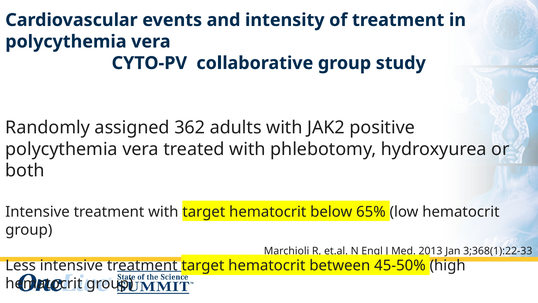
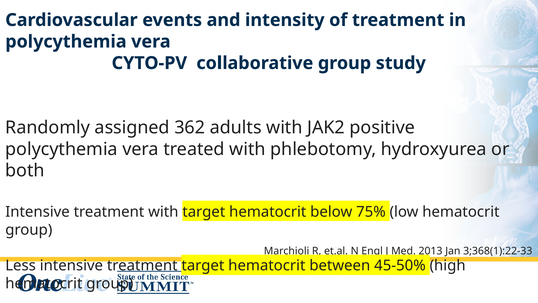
65%: 65% -> 75% (371, 212)
